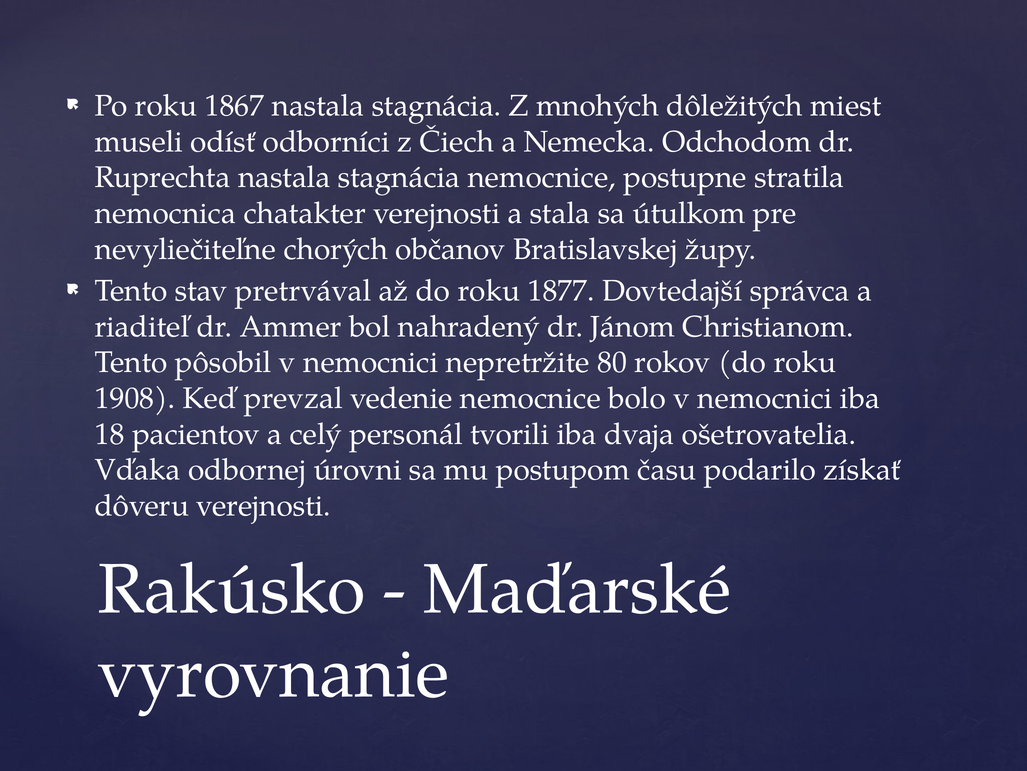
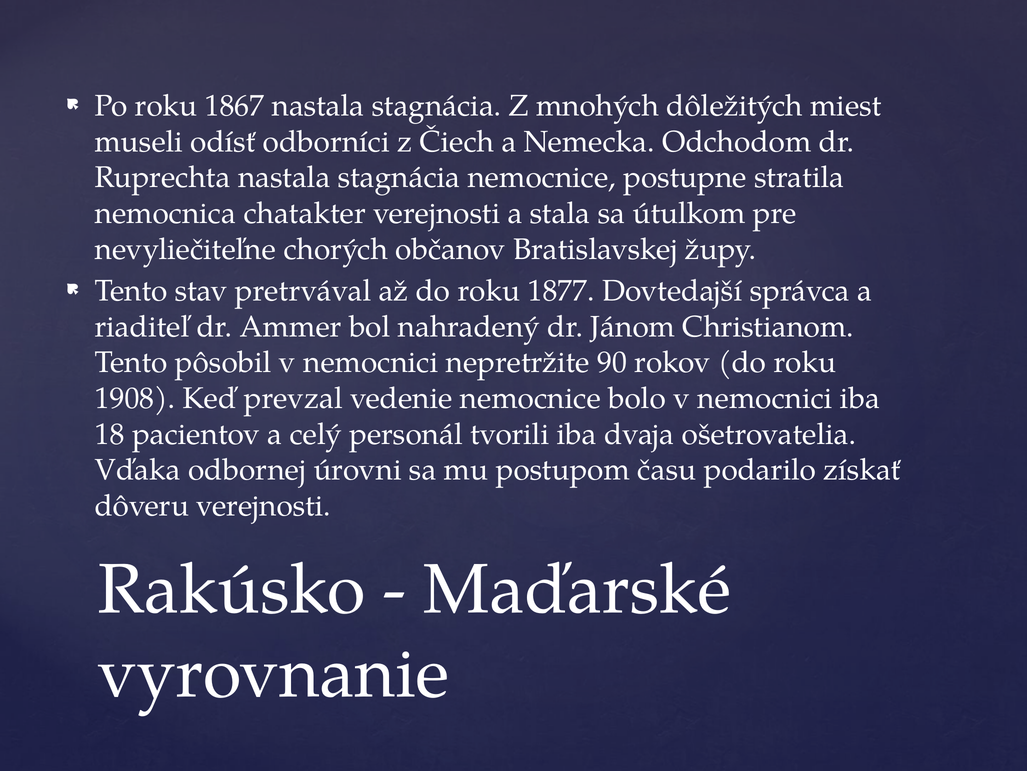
80: 80 -> 90 (612, 363)
